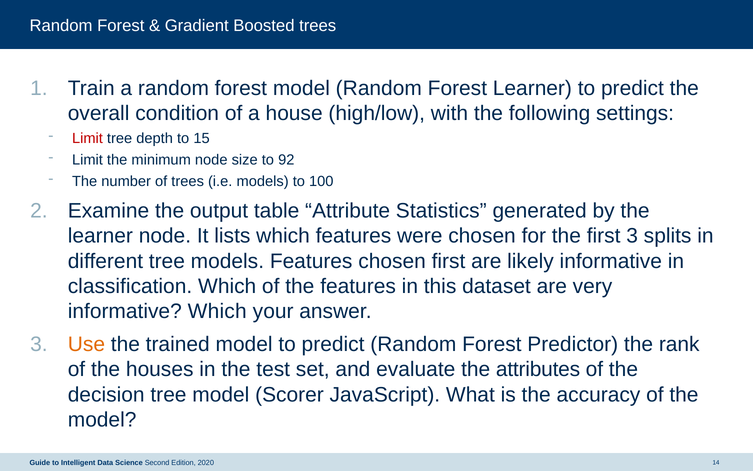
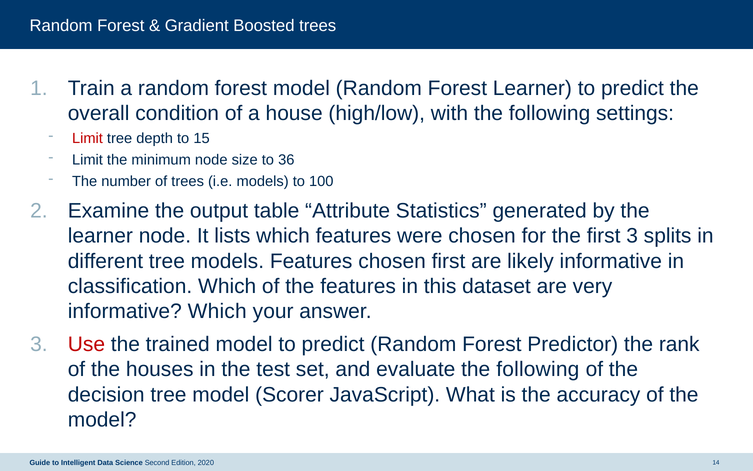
92: 92 -> 36 (286, 160)
Use colour: orange -> red (86, 344)
evaluate the attributes: attributes -> following (538, 369)
